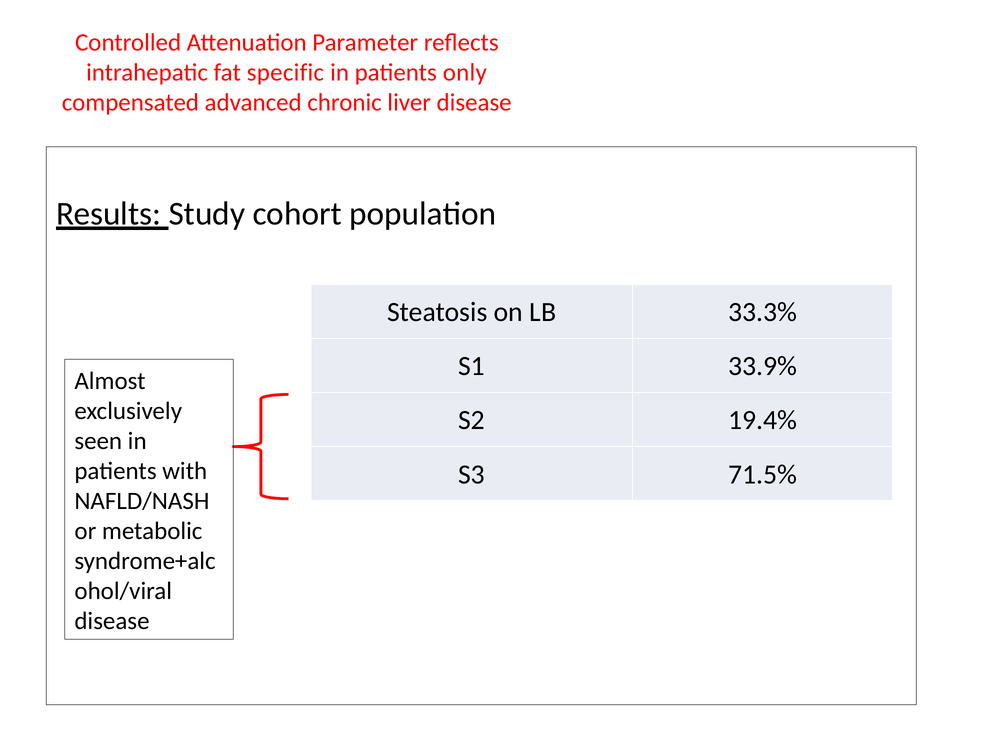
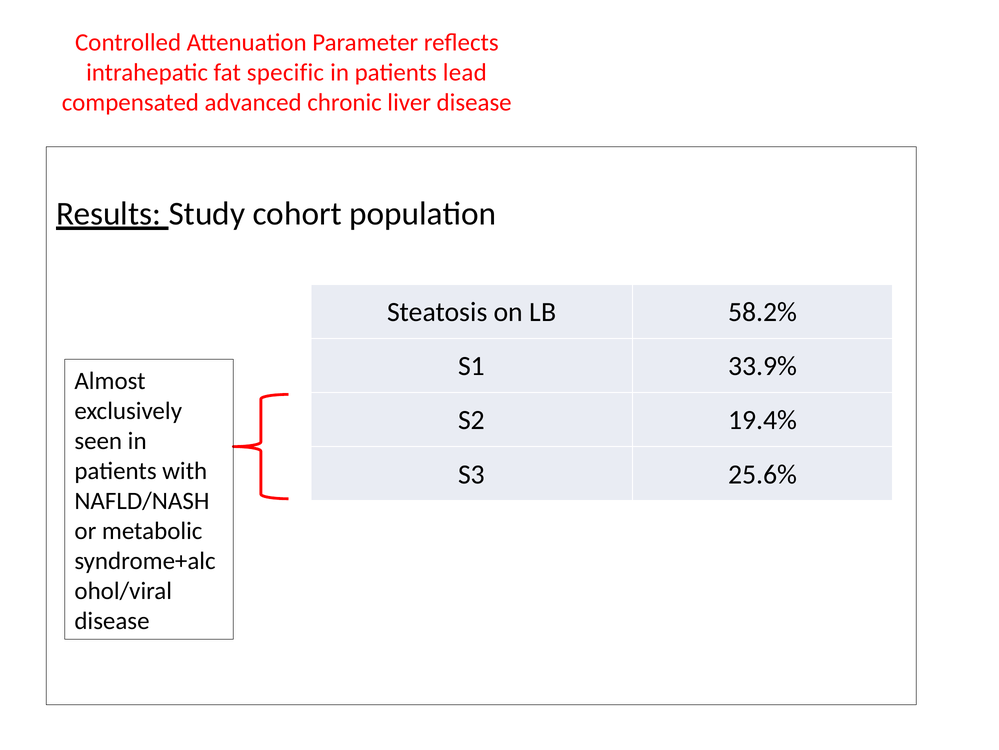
only: only -> lead (465, 72)
33.3%: 33.3% -> 58.2% (763, 312)
71.5%: 71.5% -> 25.6% (763, 474)
